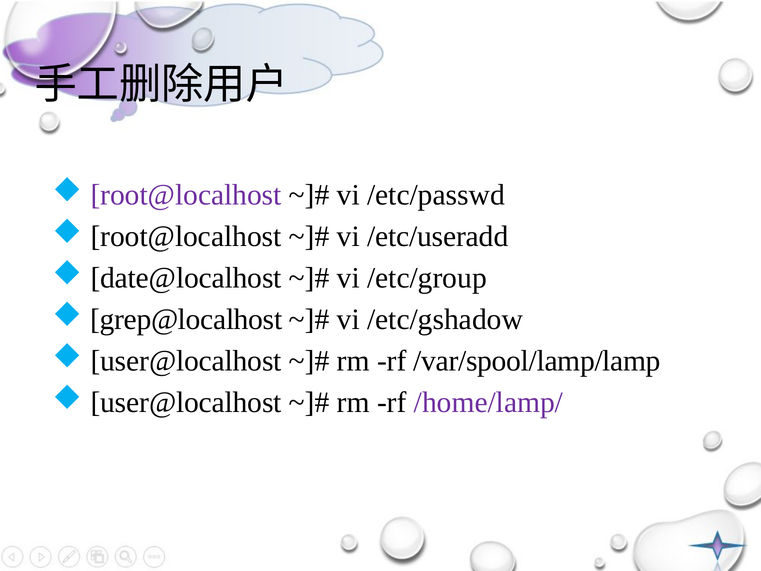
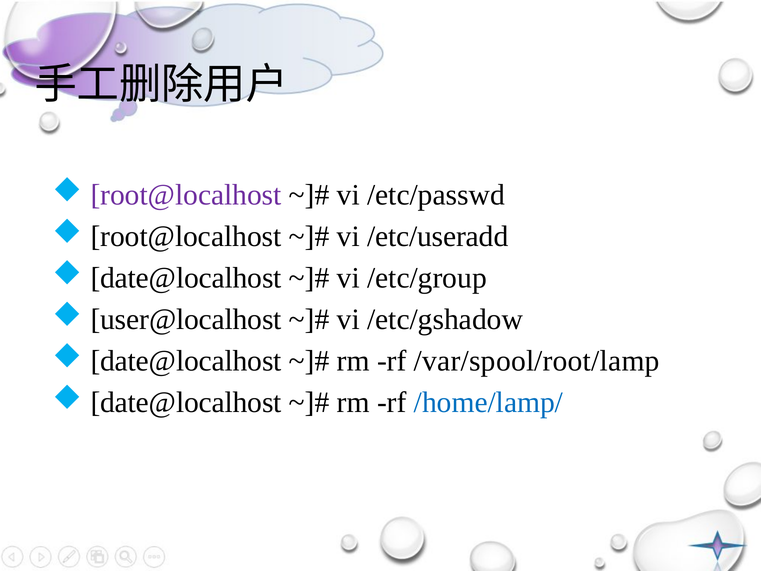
grep@localhost: grep@localhost -> user@localhost (186, 320)
user@localhost: user@localhost -> date@localhost (186, 361)
/var/spool/lamp/lamp: /var/spool/lamp/lamp -> /var/spool/root/lamp (537, 361)
user@localhost: user@localhost -> date@localhost (186, 402)
/home/lamp/ colour: purple -> blue (489, 402)
